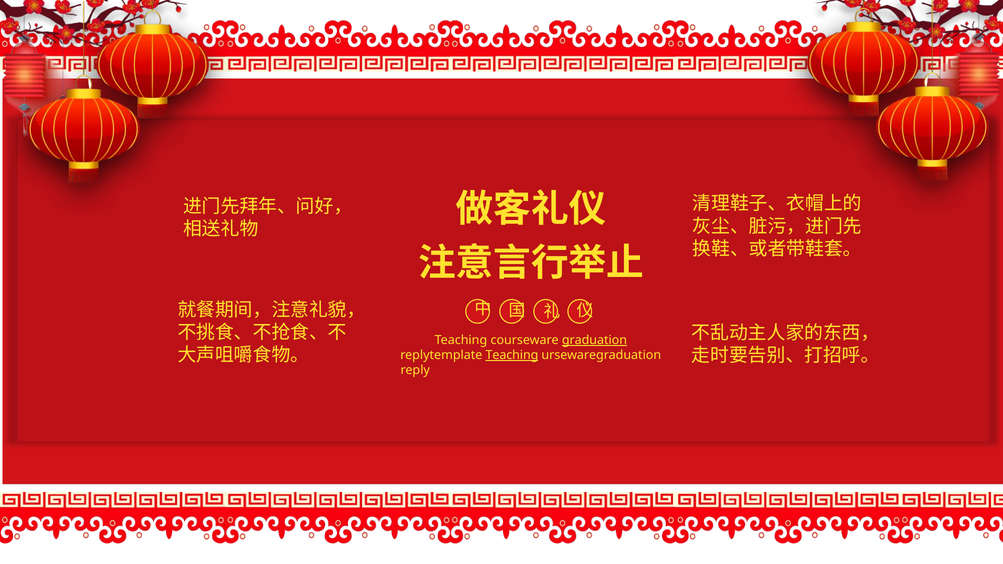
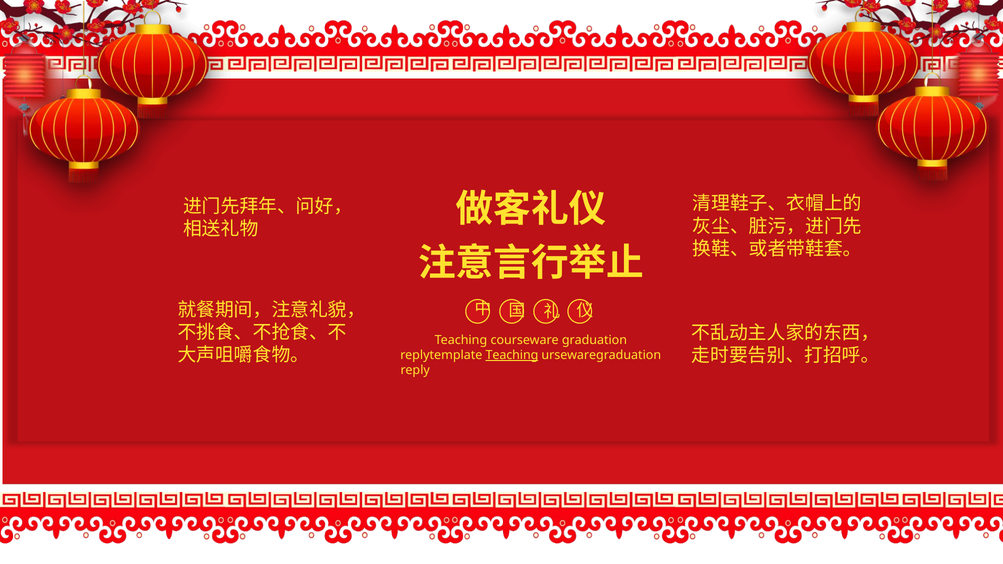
graduation underline: present -> none (594, 340)
